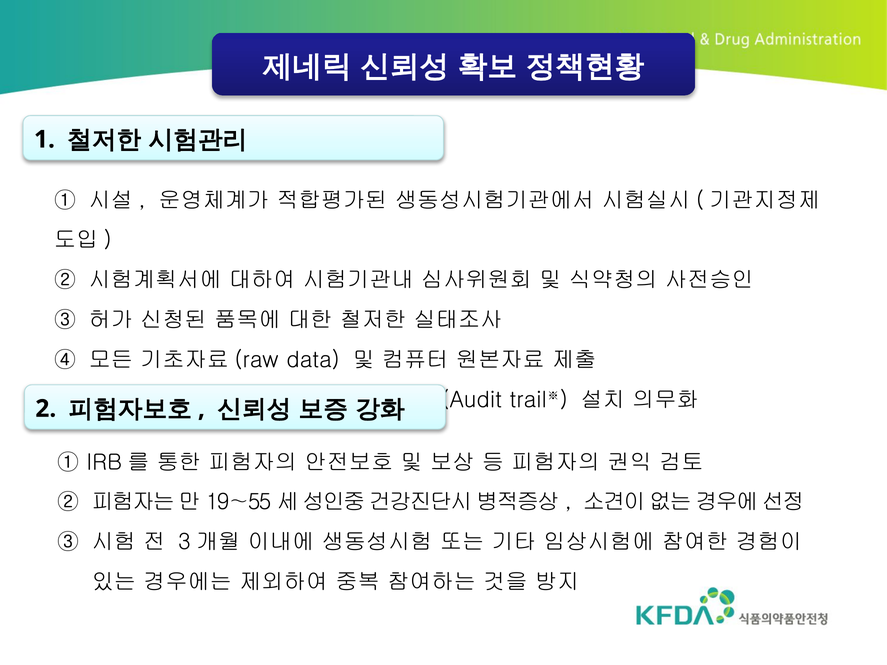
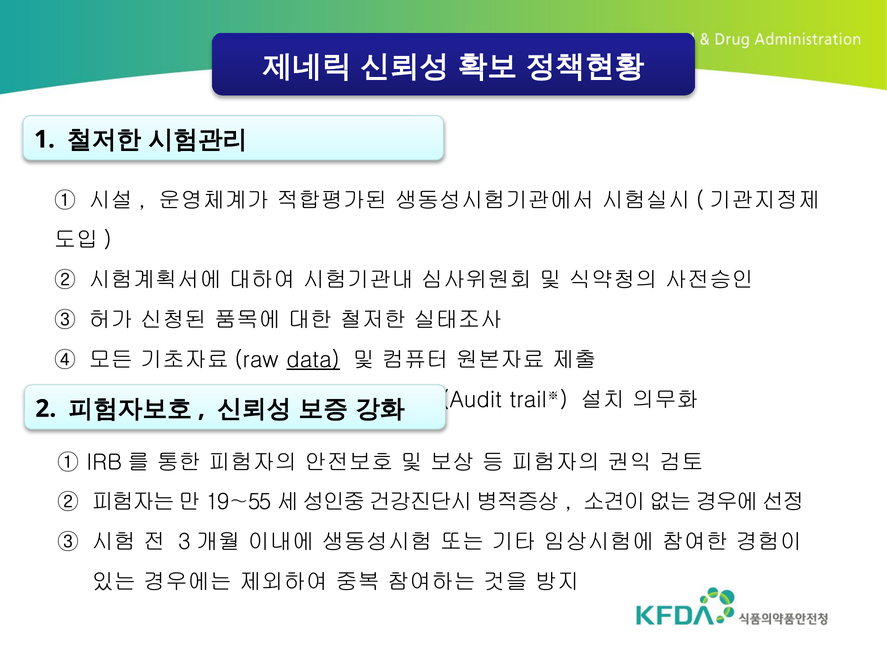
data underline: none -> present (313, 360)
